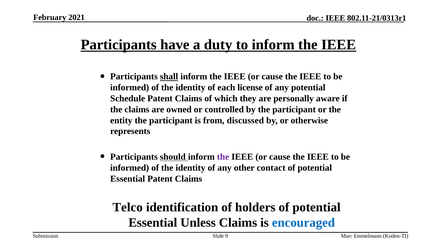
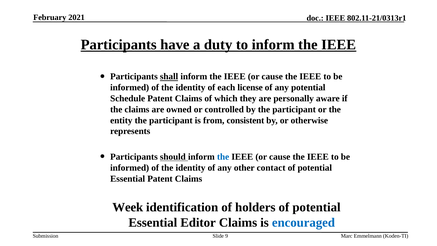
discussed: discussed -> consistent (245, 120)
the colour: purple -> blue (223, 157)
Telco: Telco -> Week (128, 207)
Unless: Unless -> Editor (198, 223)
